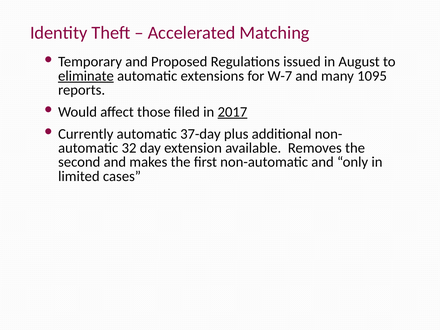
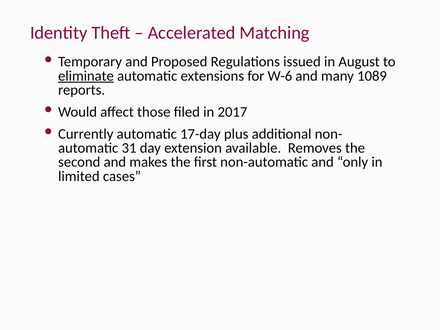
W-7: W-7 -> W-6 (280, 76)
1095: 1095 -> 1089 (372, 76)
2017 underline: present -> none (232, 112)
37-day: 37-day -> 17-day (200, 134)
32: 32 -> 31 (129, 148)
